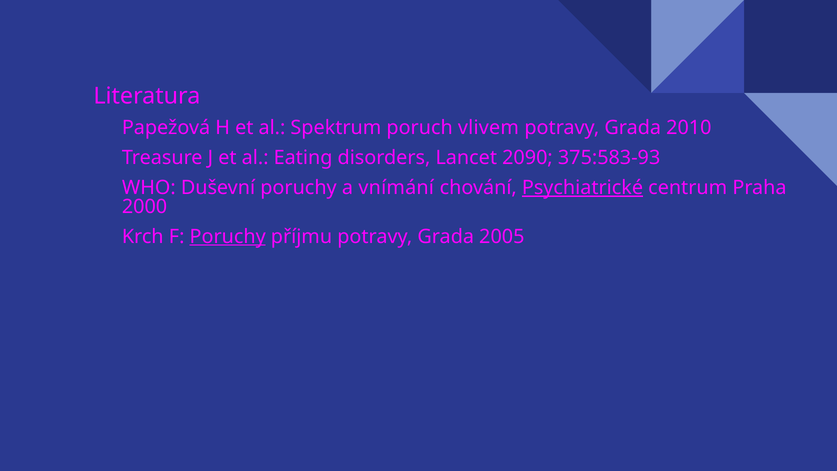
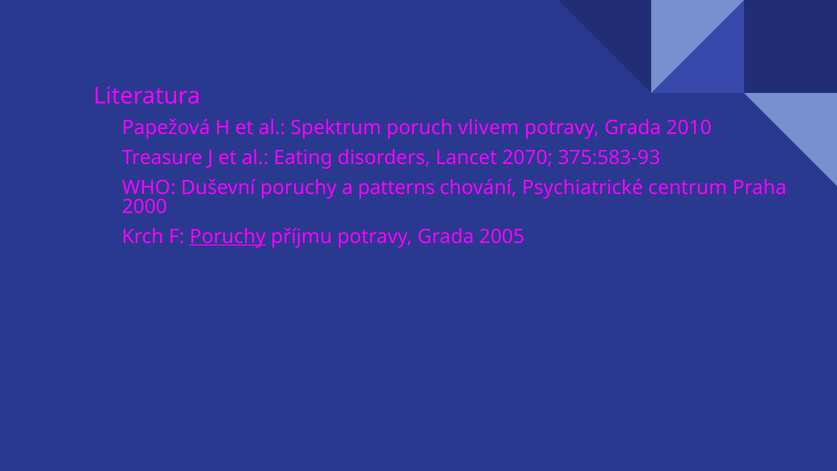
2090: 2090 -> 2070 (527, 158)
vnímání: vnímání -> patterns (396, 188)
Psychiatrické underline: present -> none (582, 188)
